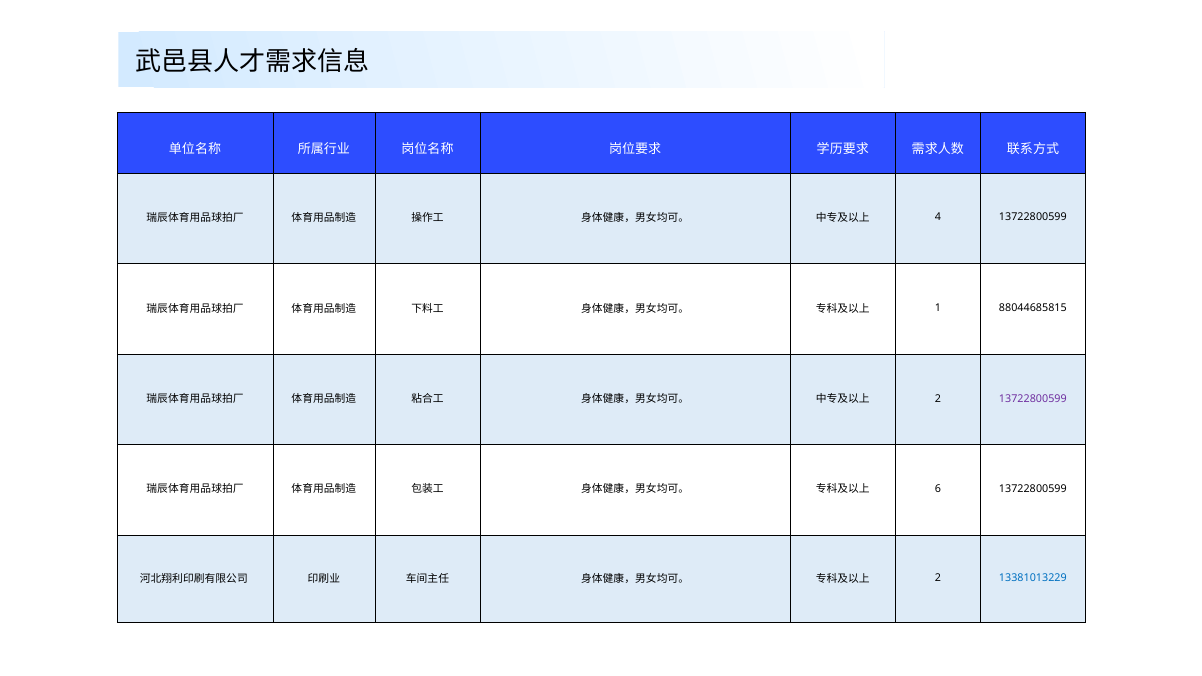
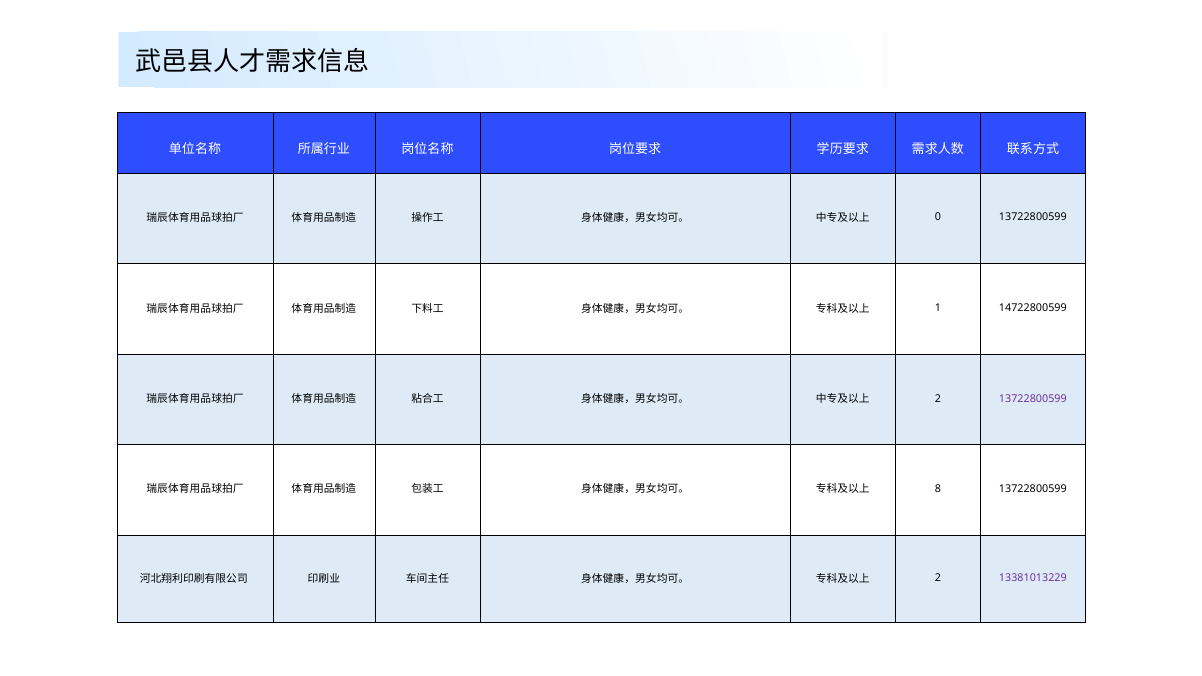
4: 4 -> 0 (938, 217)
88044685815: 88044685815 -> 14722800599 (1033, 308)
6: 6 -> 8 (938, 489)
13381013229 colour: blue -> purple (1033, 578)
